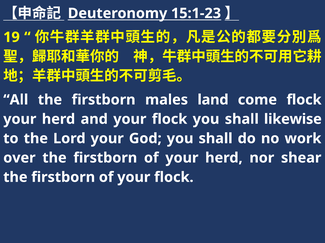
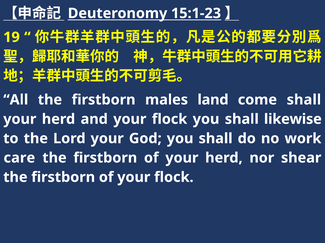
come flock: flock -> shall (304, 100)
over: over -> care (19, 158)
